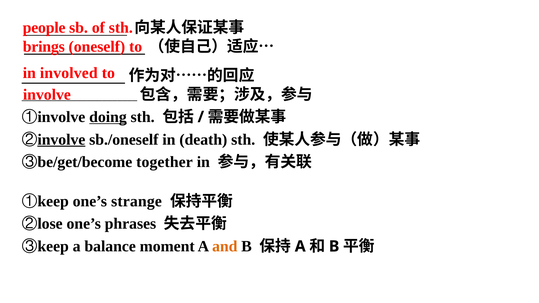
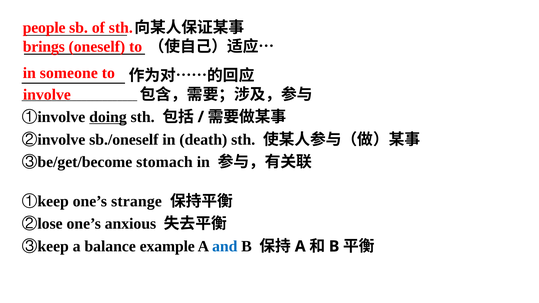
involved: involved -> someone (69, 73)
involve underline: present -> none (61, 140)
together: together -> stomach (164, 162)
phrases: phrases -> anxious (130, 224)
moment: moment -> example (167, 247)
and colour: orange -> blue (225, 247)
